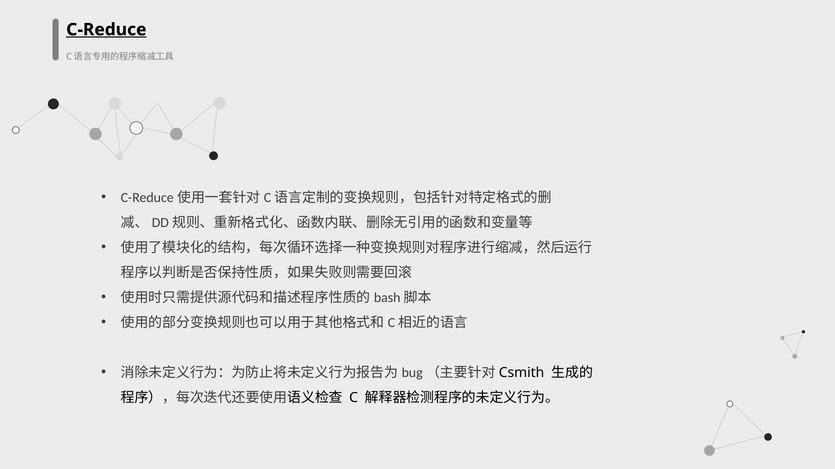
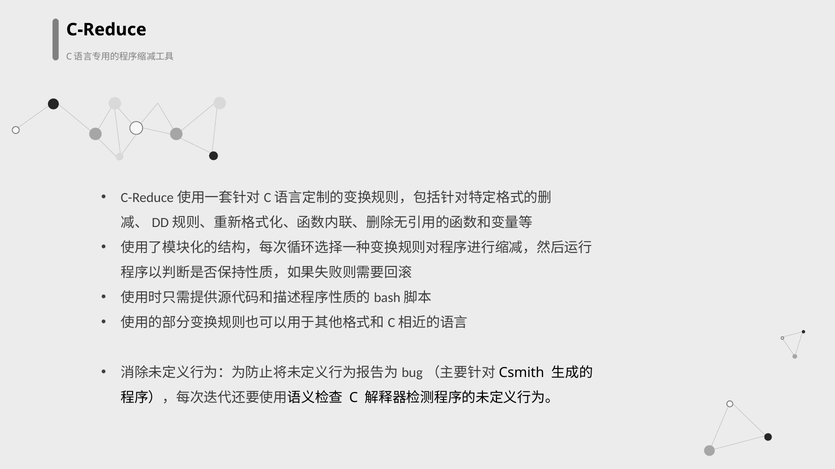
C-Reduce underline: present -> none (106, 30)
